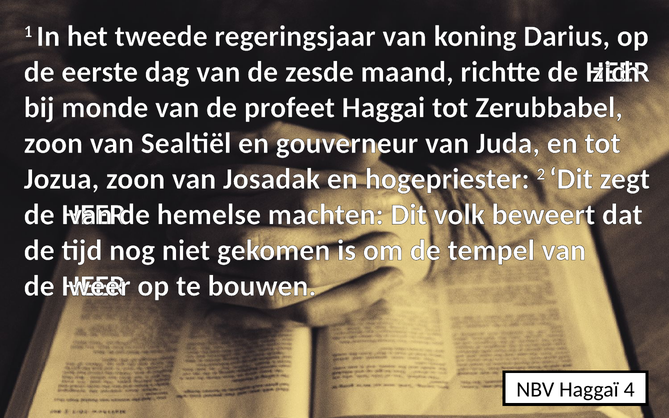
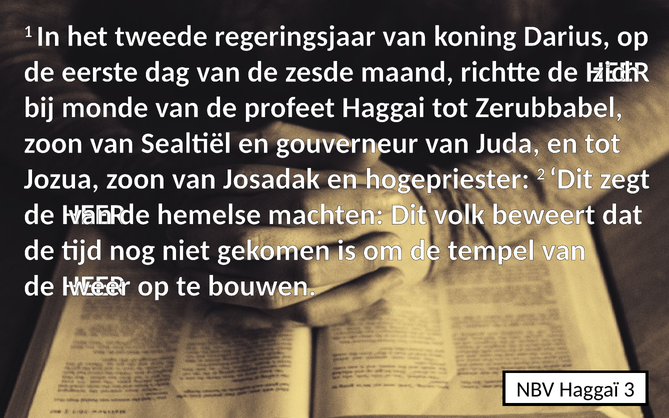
4: 4 -> 3 (629, 390)
